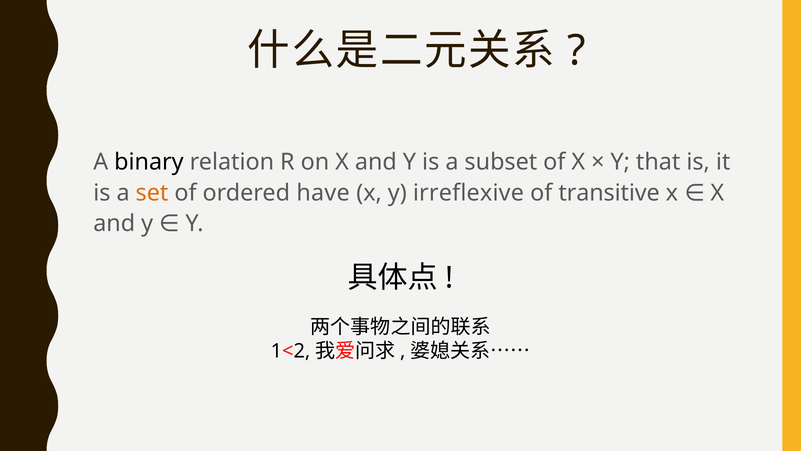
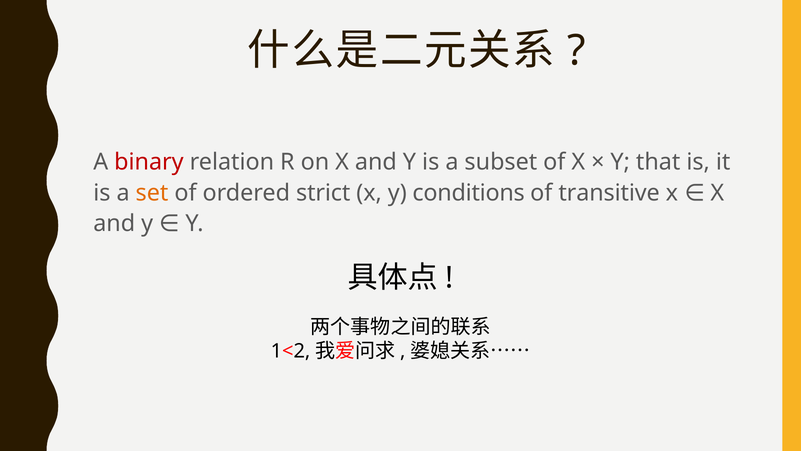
binary colour: black -> red (149, 162)
have: have -> strict (323, 193)
irreflexive: irreflexive -> conditions (469, 193)
